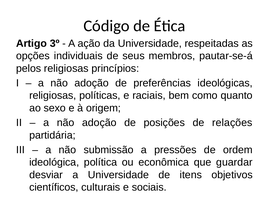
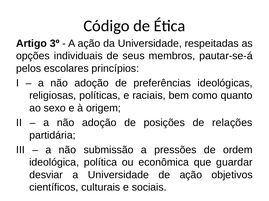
pelos religiosas: religiosas -> escolares (66, 69)
de itens: itens -> ação (191, 175)
